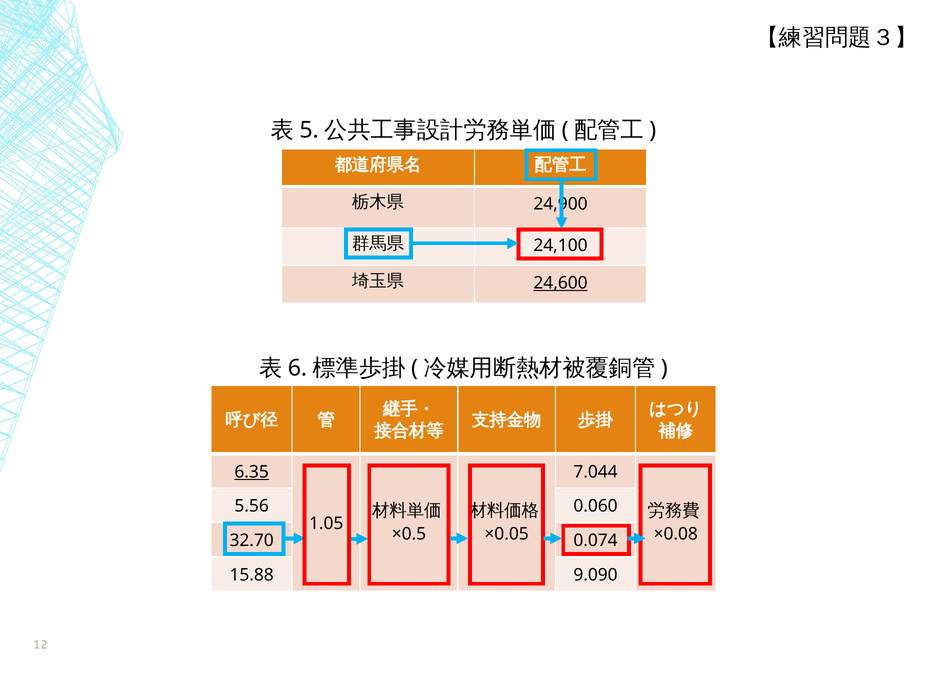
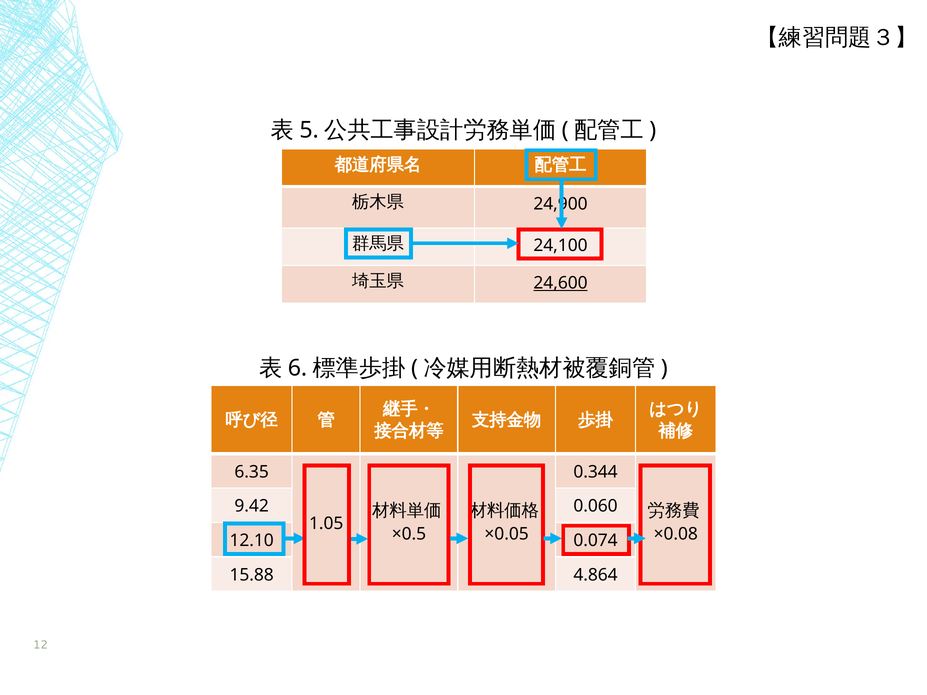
6.35 underline: present -> none (252, 472)
7.044: 7.044 -> 0.344 (596, 472)
5.56: 5.56 -> 9.42 (252, 506)
32.70: 32.70 -> 12.10 (252, 541)
9.090: 9.090 -> 4.864 (596, 575)
